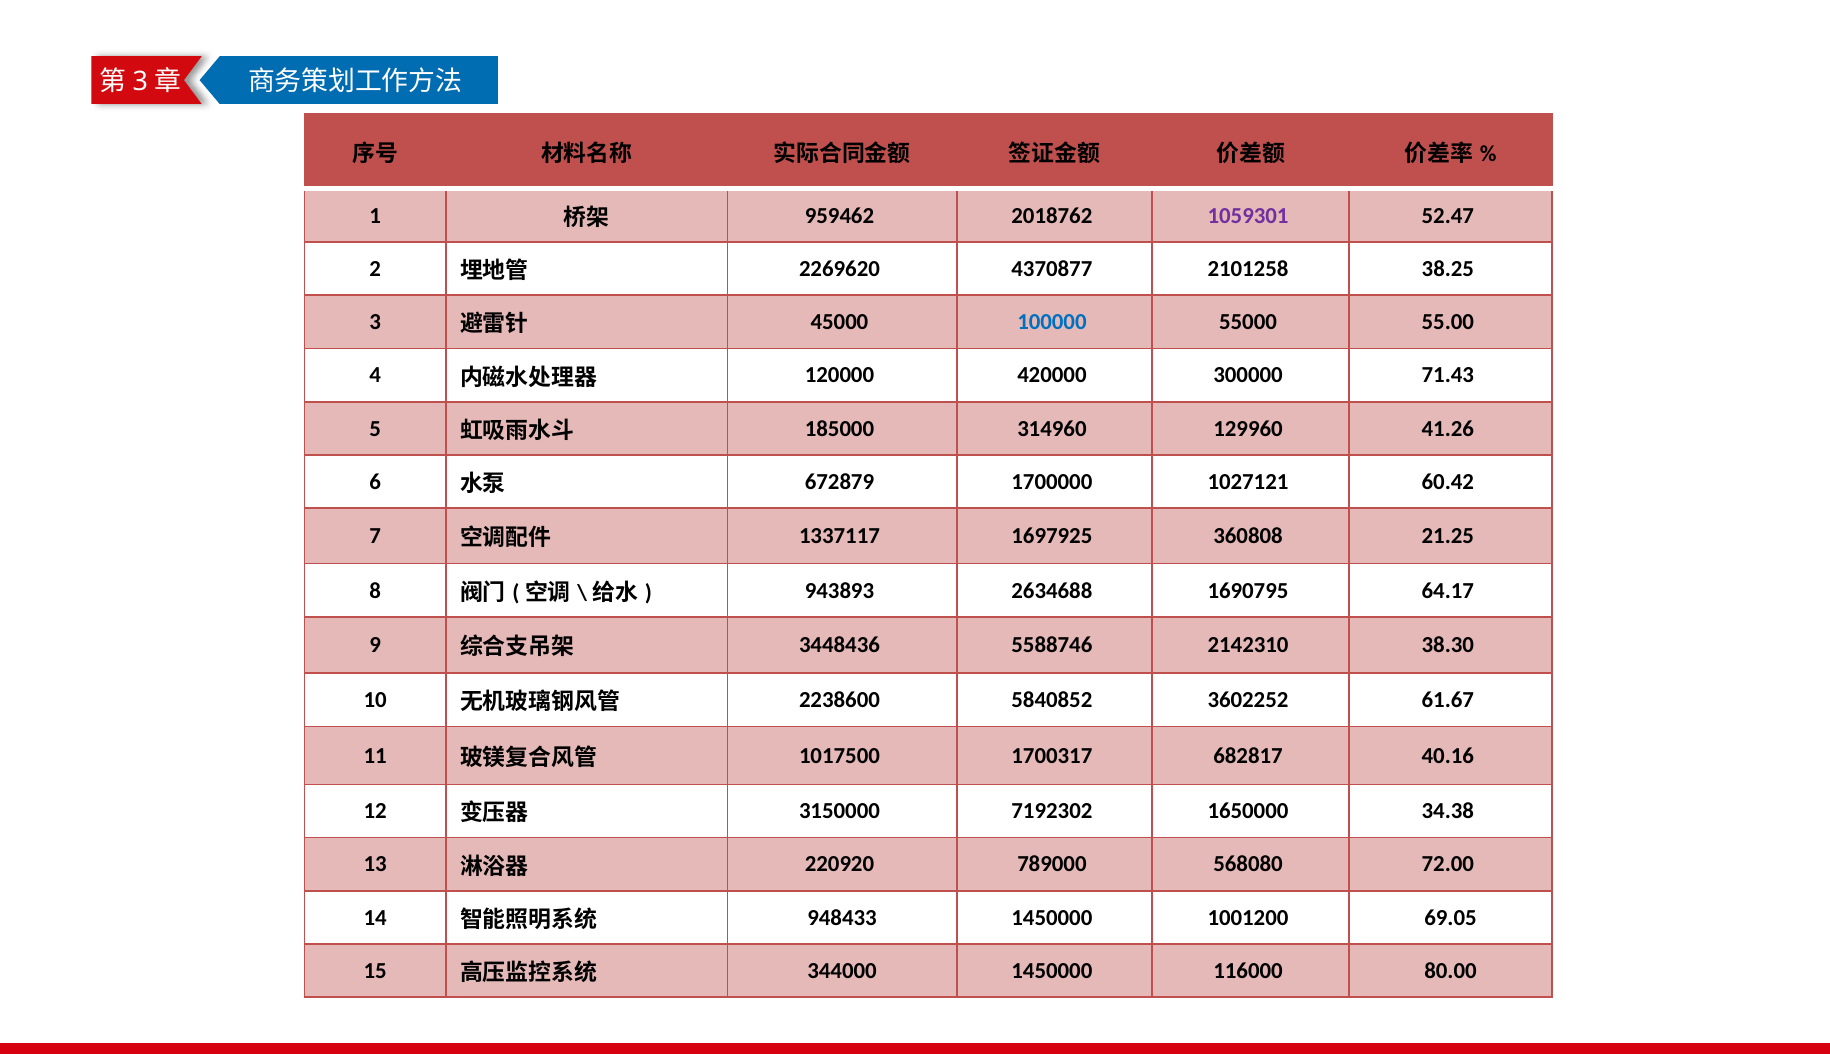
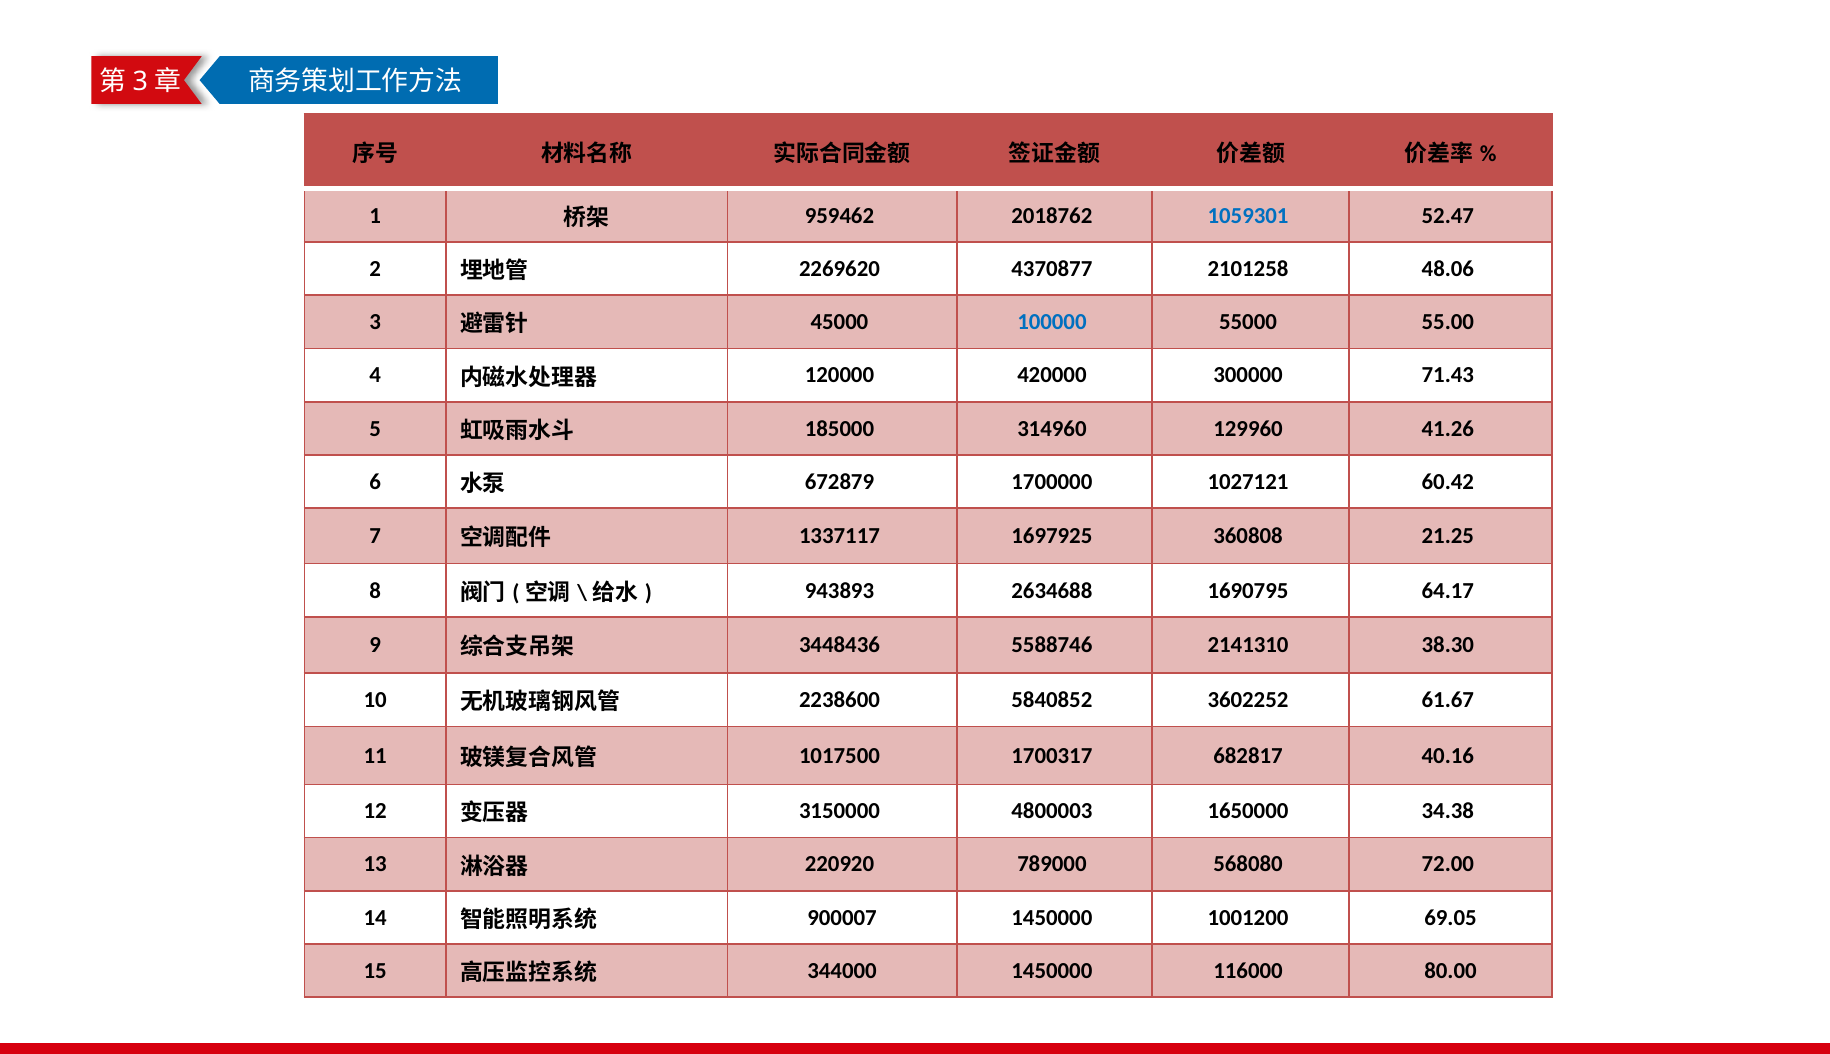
1059301 colour: purple -> blue (1248, 215)
38.25: 38.25 -> 48.06 (1448, 269)
2142310: 2142310 -> 2141310 (1248, 645)
7192302: 7192302 -> 4800003 (1052, 811)
948433: 948433 -> 900007 (842, 917)
